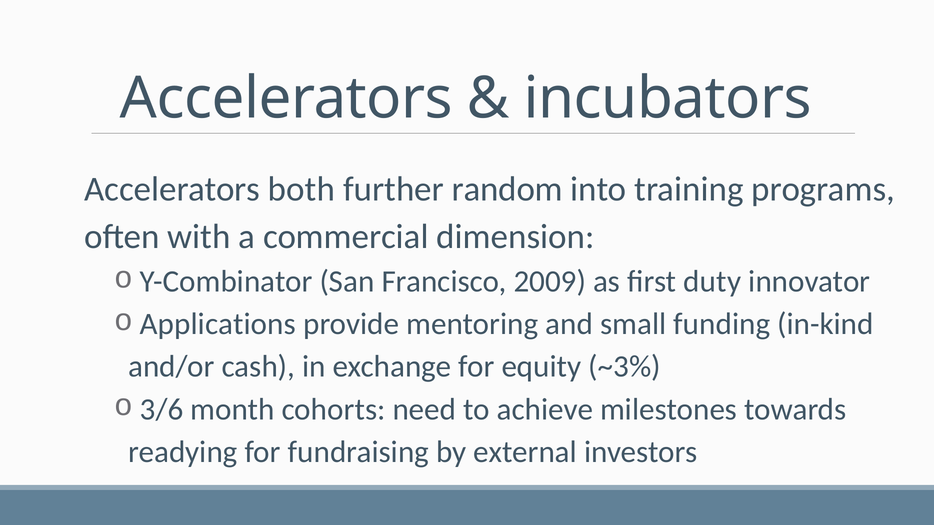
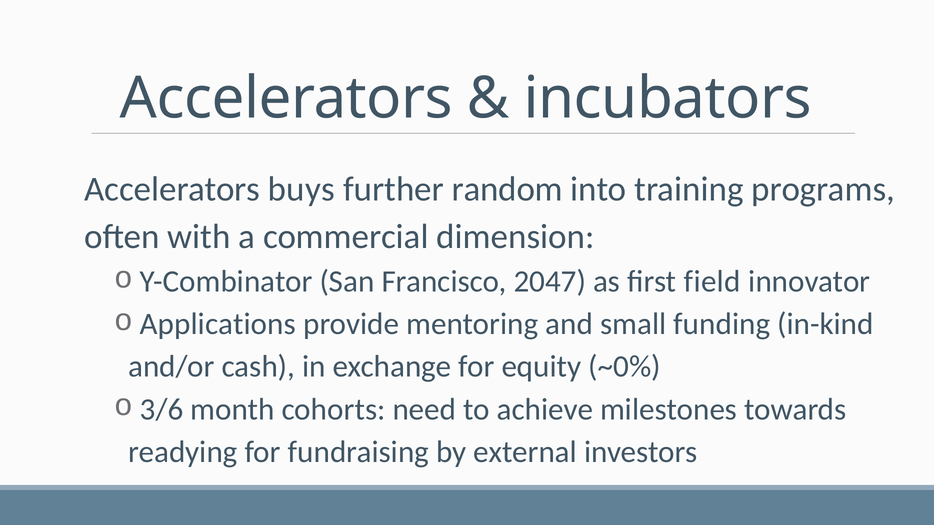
both: both -> buys (301, 189)
2009: 2009 -> 2047 (550, 282)
duty: duty -> field (712, 282)
~3%: ~3% -> ~0% (625, 367)
